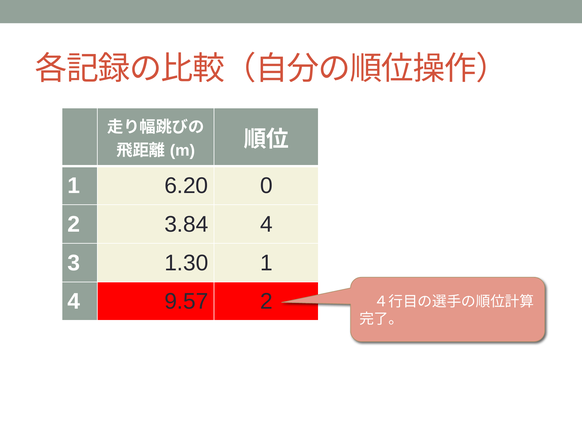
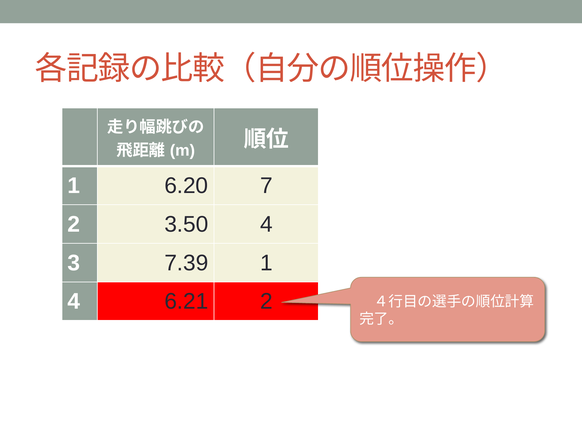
0: 0 -> 7 (266, 186)
3.84: 3.84 -> 3.50 (186, 225)
1.30: 1.30 -> 7.39 (186, 263)
9.57: 9.57 -> 6.21 (186, 302)
